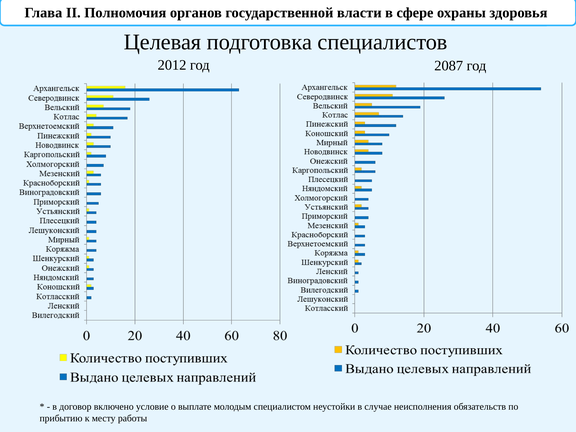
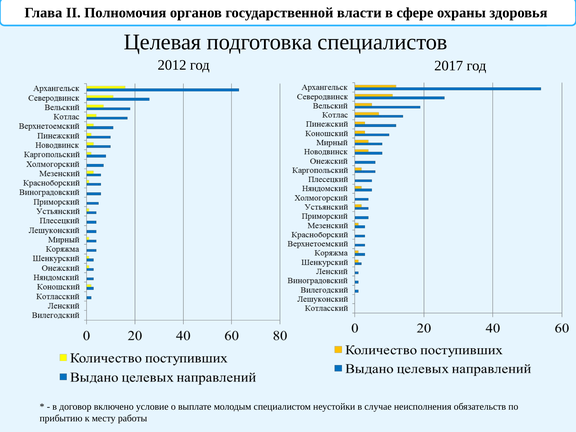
2087: 2087 -> 2017 (449, 66)
